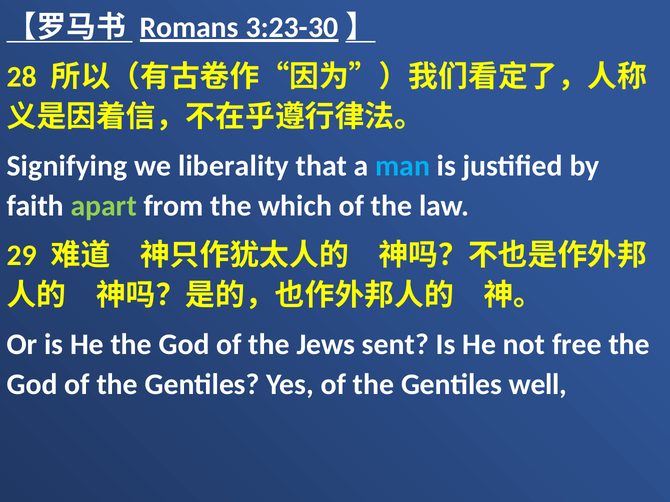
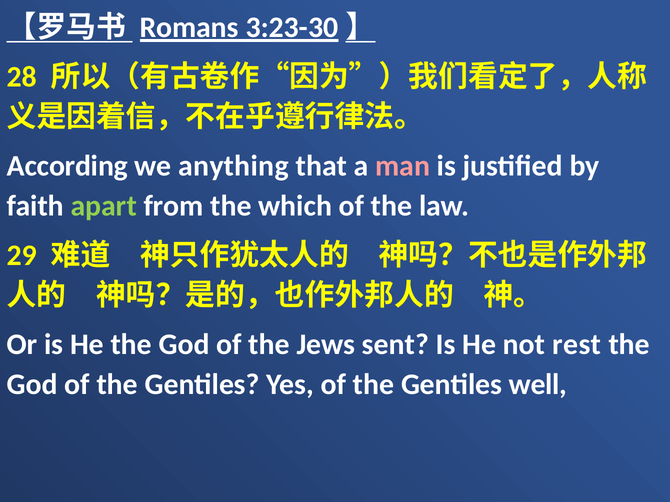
Signifying: Signifying -> According (67, 166)
liberality: liberality -> anything (233, 166)
man colour: light blue -> pink (403, 166)
free: free -> rest (577, 345)
